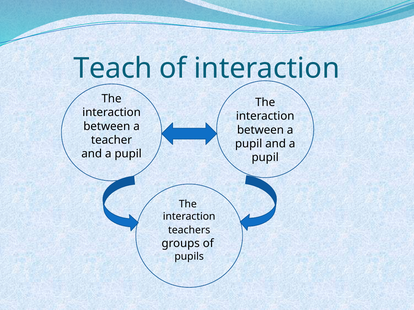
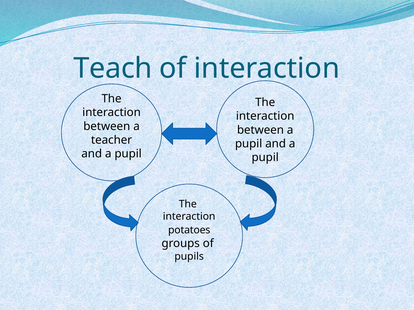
teachers: teachers -> potatoes (189, 230)
